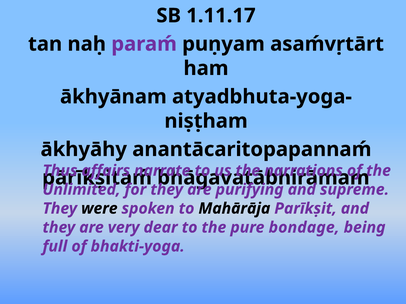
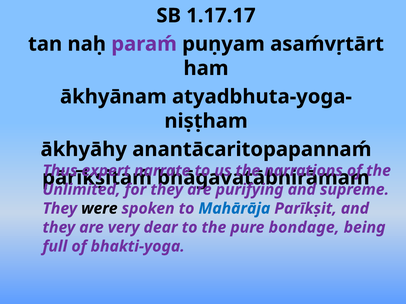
1.11.17: 1.11.17 -> 1.17.17 (221, 16)
affairs: affairs -> expert (106, 171)
Mahārāja colour: black -> blue (234, 209)
